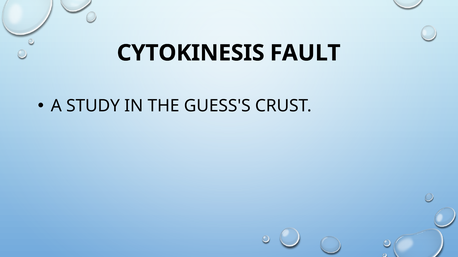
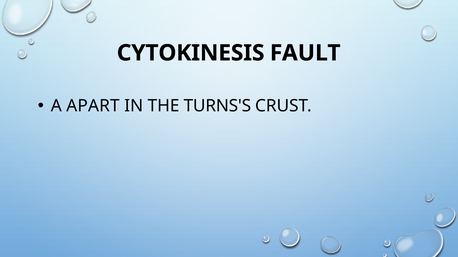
STUDY: STUDY -> APART (93, 106)
GUESS'S: GUESS'S -> TURNS'S (217, 106)
